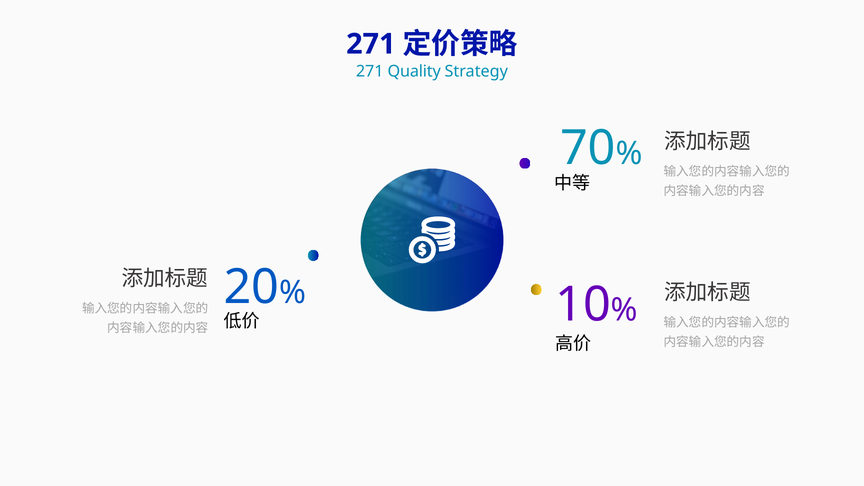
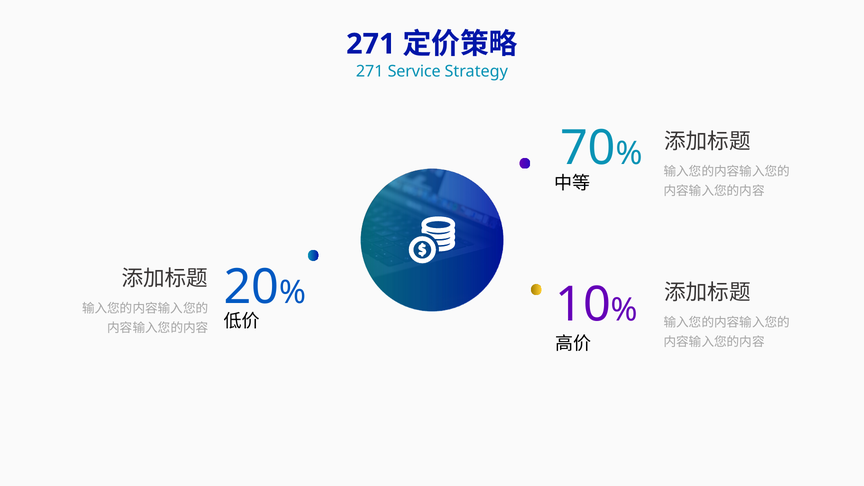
Quality: Quality -> Service (414, 71)
